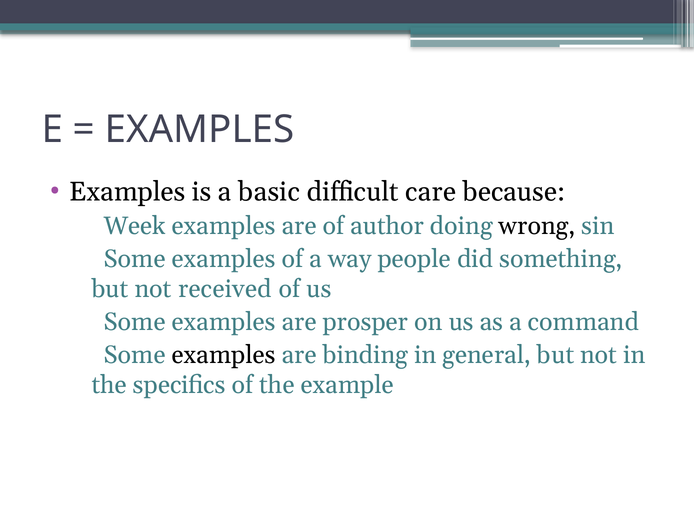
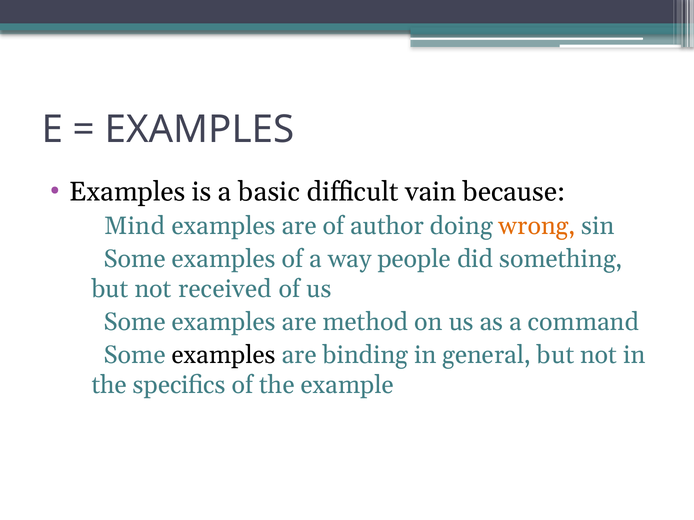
care: care -> vain (431, 192)
Week: Week -> Mind (135, 226)
wrong colour: black -> orange (537, 226)
prosper: prosper -> method (365, 322)
